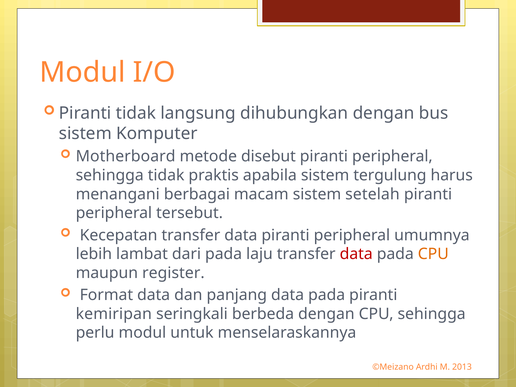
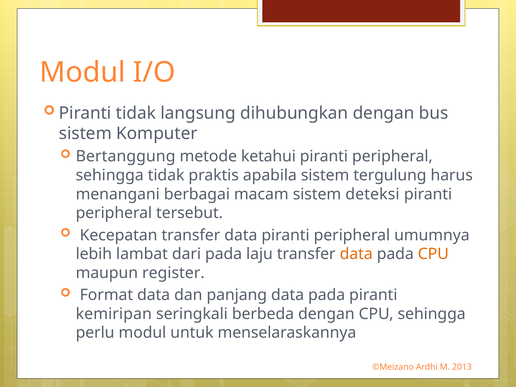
Motherboard: Motherboard -> Bertanggung (126, 156)
disebut: disebut -> ketahui (268, 156)
setelah: setelah -> deteksi (372, 194)
data colour: red -> orange (356, 254)
